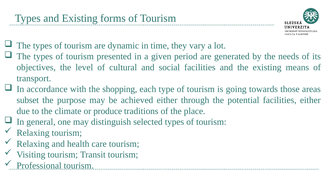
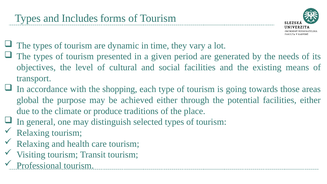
and Existing: Existing -> Includes (80, 18)
subset: subset -> global (28, 100)
